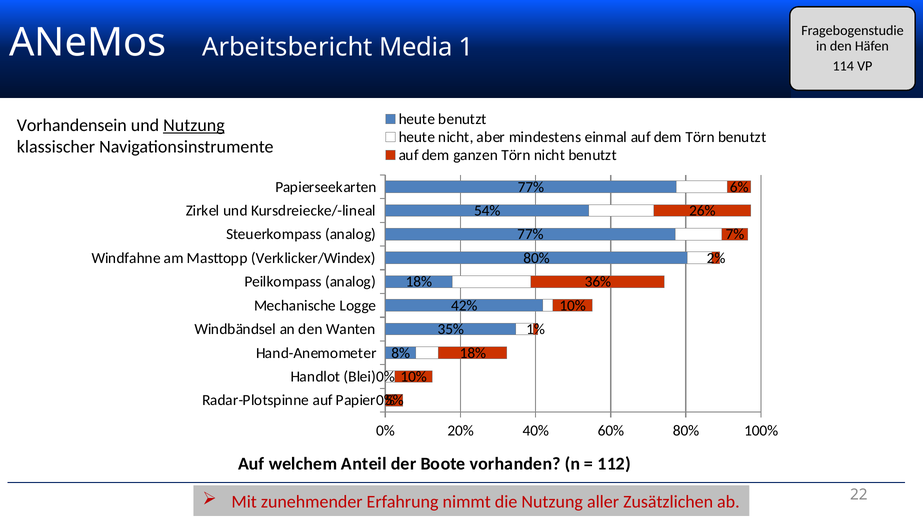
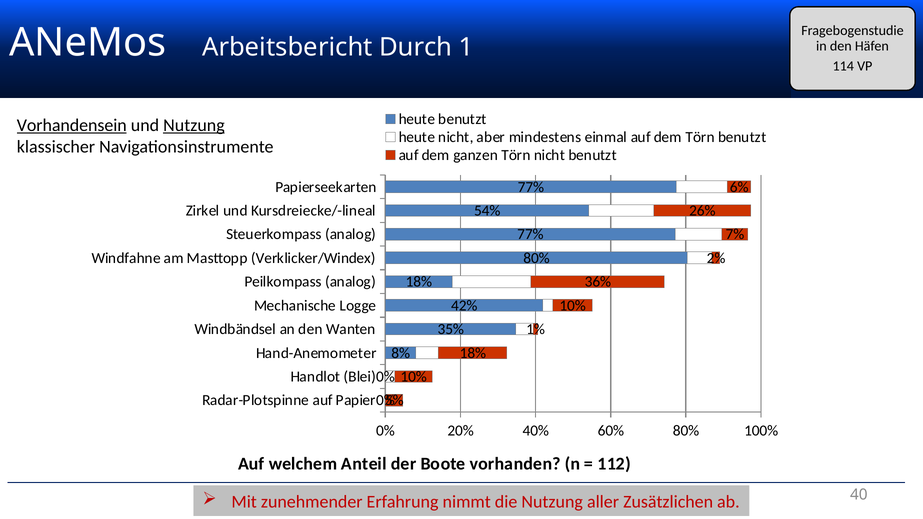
Media: Media -> Durch (416, 47)
Vorhandensein underline: none -> present (72, 125)
22: 22 -> 40 (859, 495)
